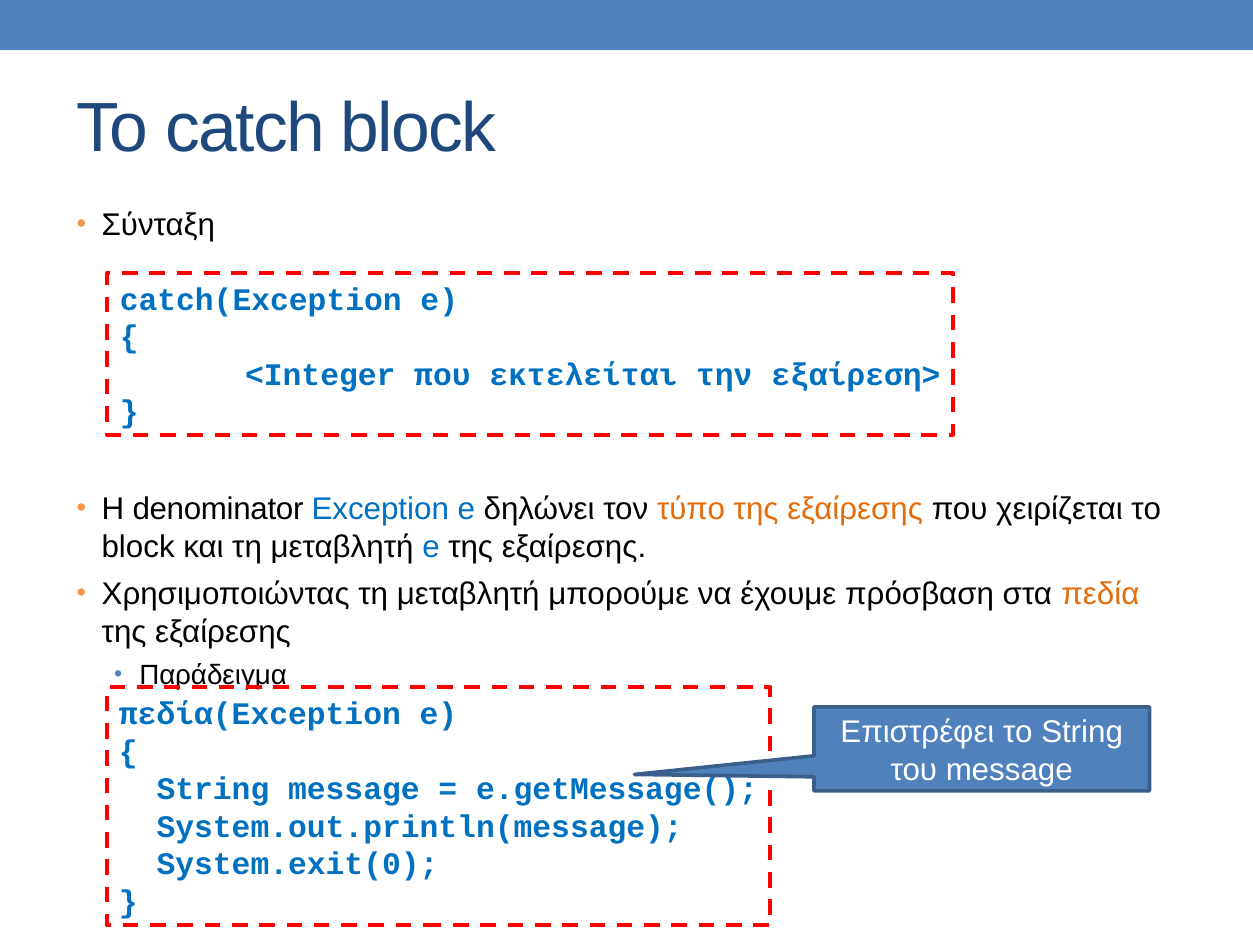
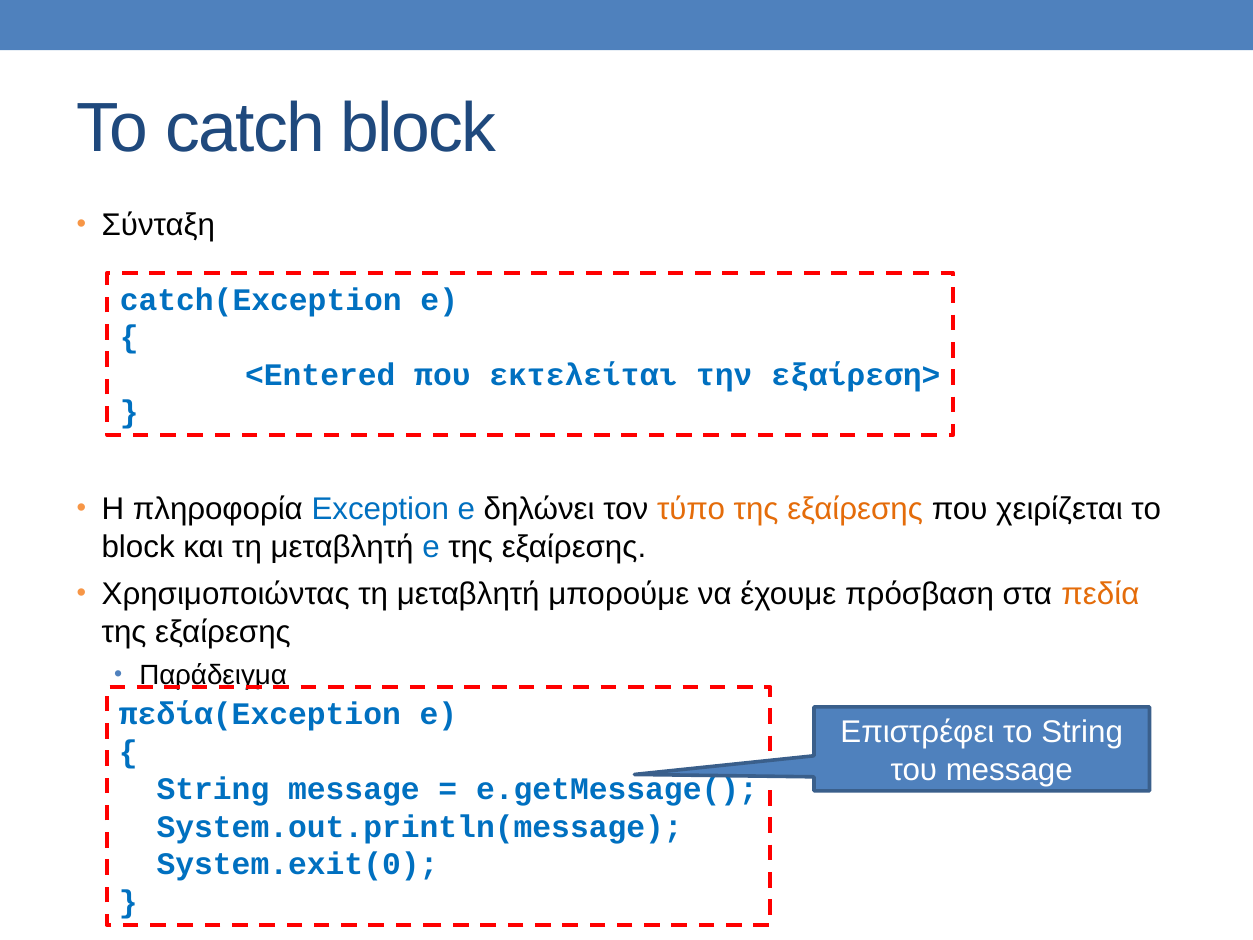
<Integer: <Integer -> <Entered (320, 375)
denominator: denominator -> πληροφορία (218, 509)
